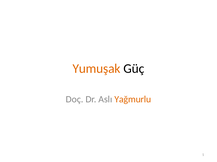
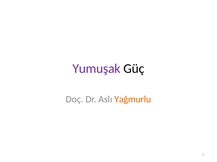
Yumuşak colour: orange -> purple (97, 69)
